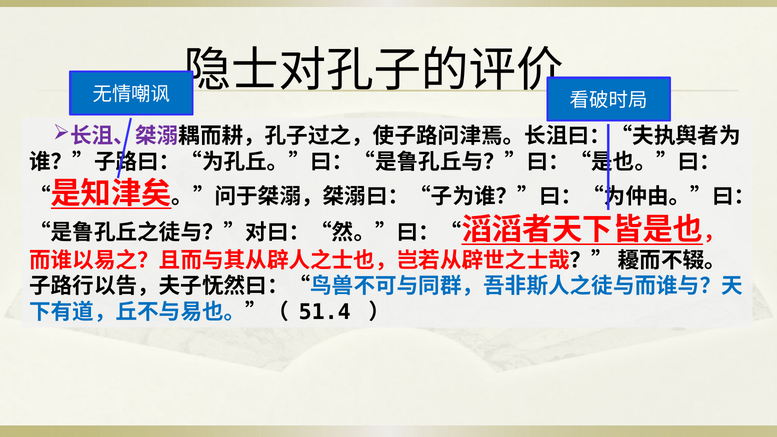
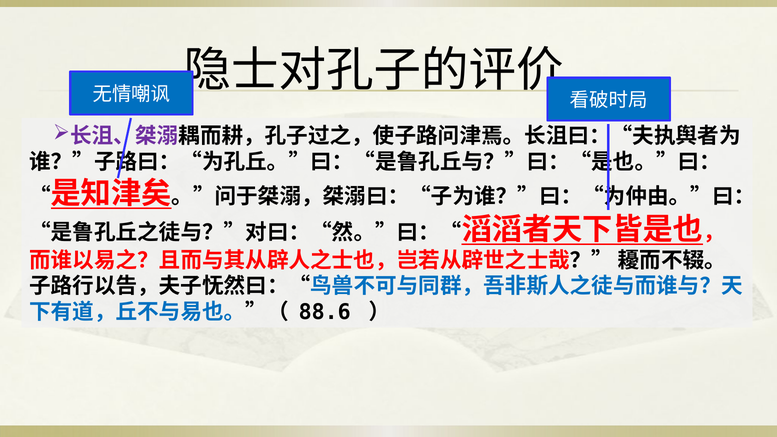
51.4: 51.4 -> 88.6 (325, 312)
